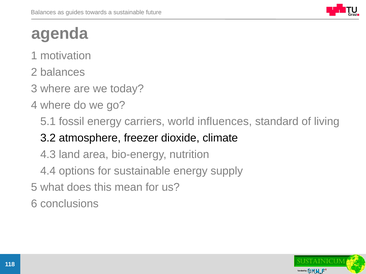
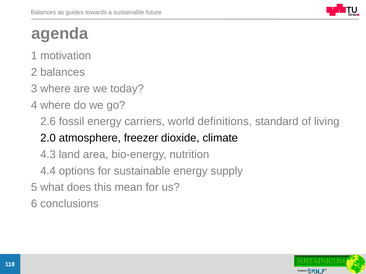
5.1: 5.1 -> 2.6 (48, 122)
influences: influences -> definitions (225, 122)
3.2: 3.2 -> 2.0 (48, 138)
